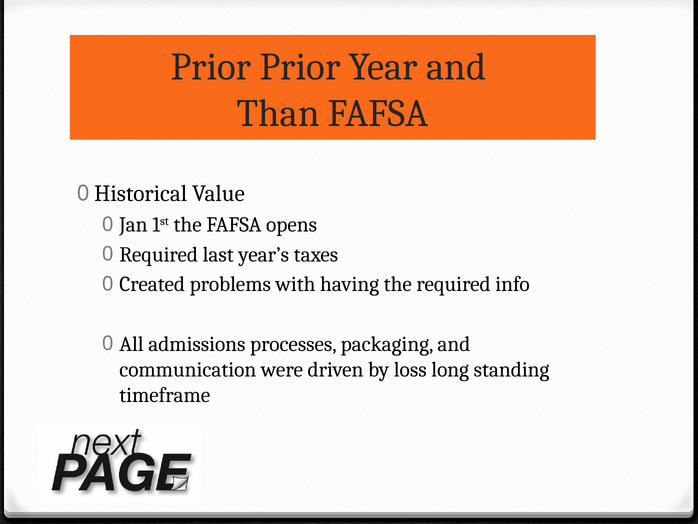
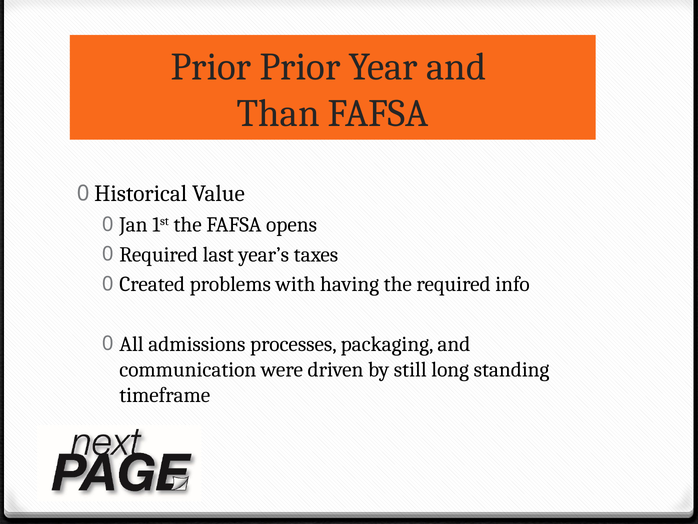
loss: loss -> still (410, 369)
